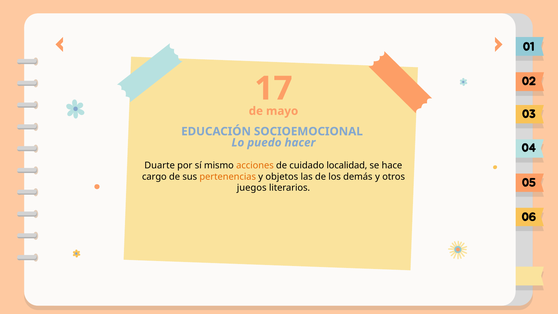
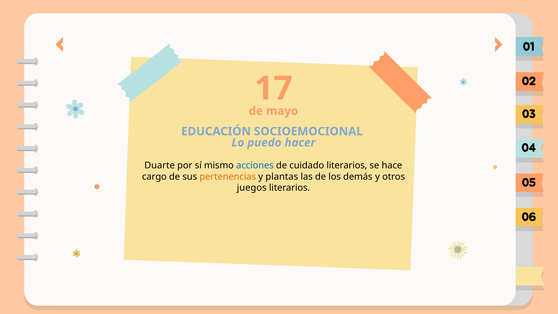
acciones colour: orange -> blue (255, 165)
cuidado localidad: localidad -> literarios (347, 165)
objetos: objetos -> plantas (282, 177)
